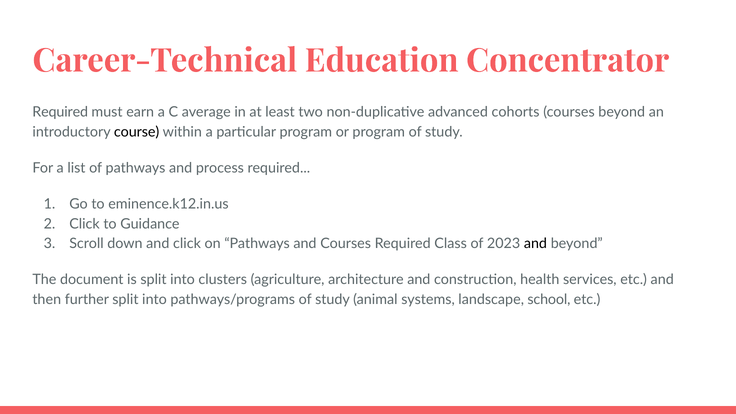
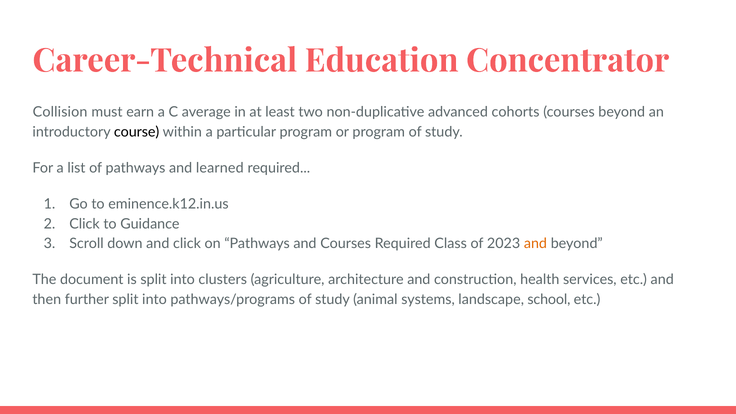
Required: Required -> Collision (60, 112)
process: process -> learned (220, 168)
and colour: black -> orange (535, 244)
